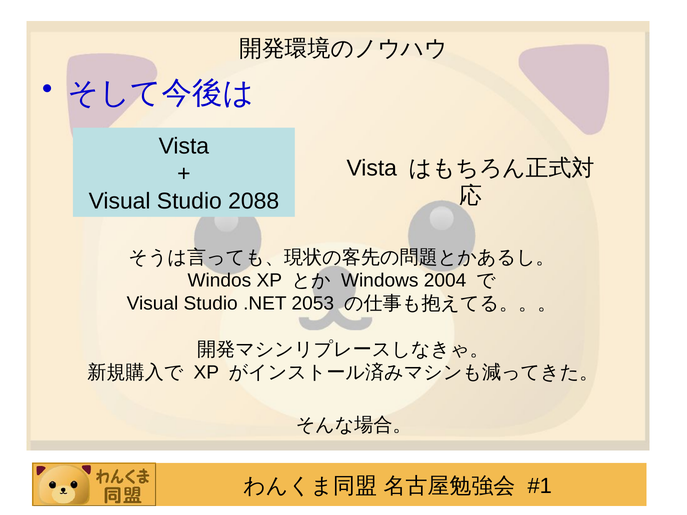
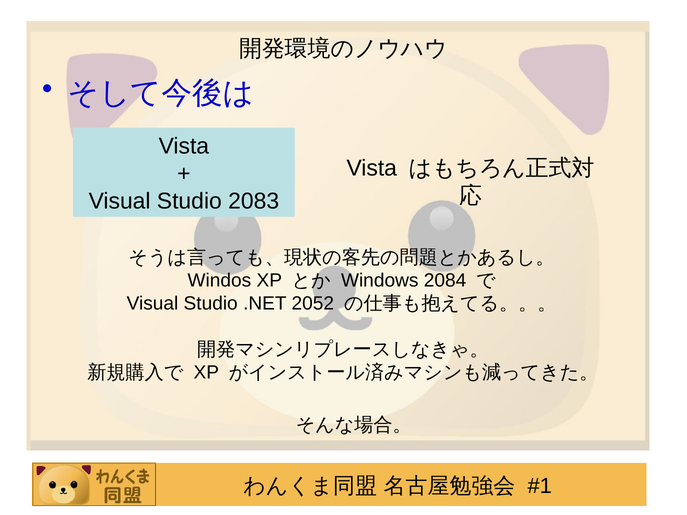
2088: 2088 -> 2083 (254, 201)
2004: 2004 -> 2084 (445, 280)
2053: 2053 -> 2052 (313, 303)
